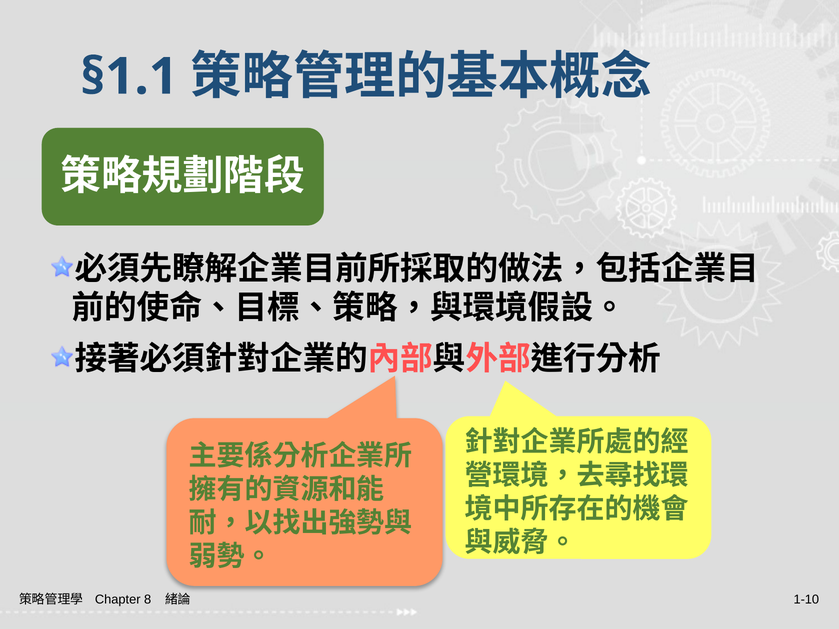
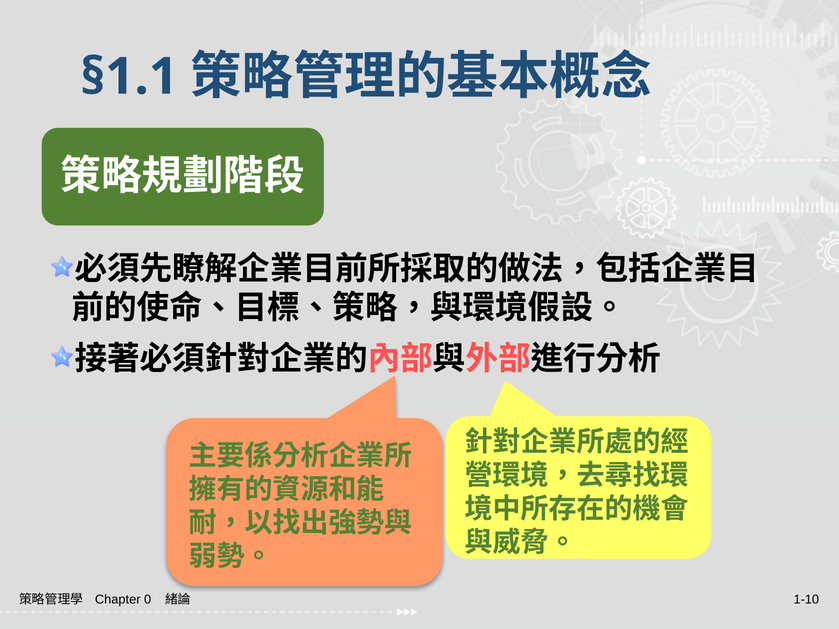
8: 8 -> 0 (148, 600)
